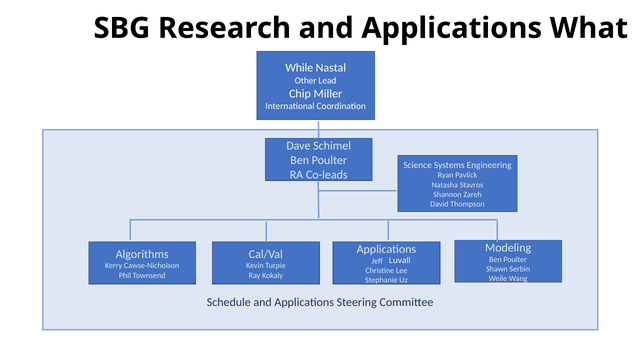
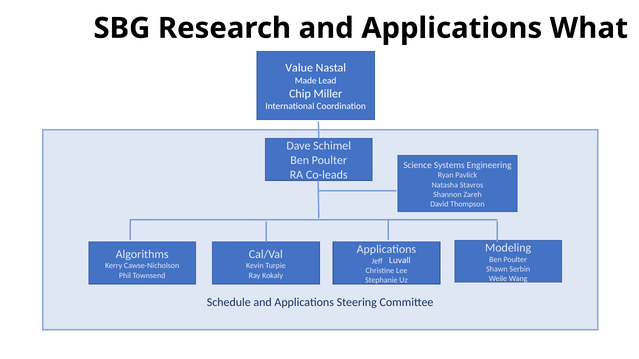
While: While -> Value (299, 68)
Other: Other -> Made (306, 81)
